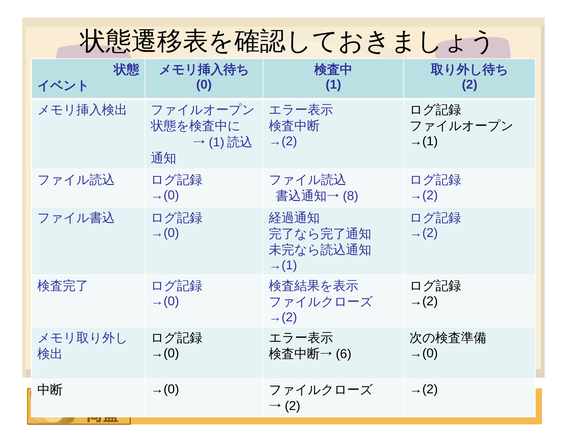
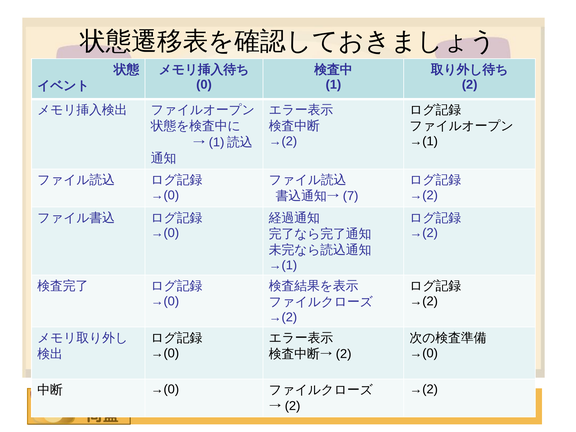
8: 8 -> 7 (351, 196)
6: 6 -> 2 (344, 354)
